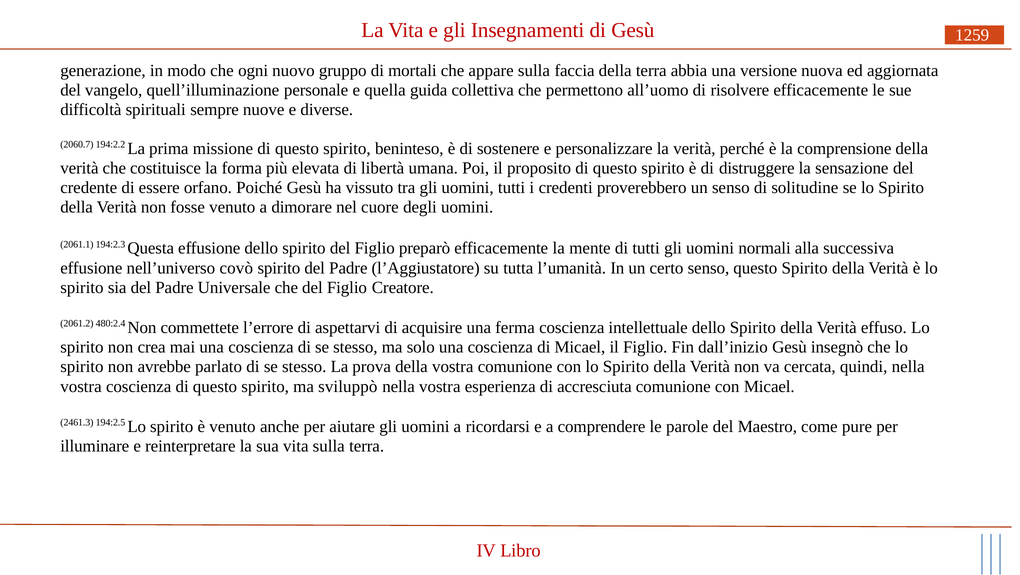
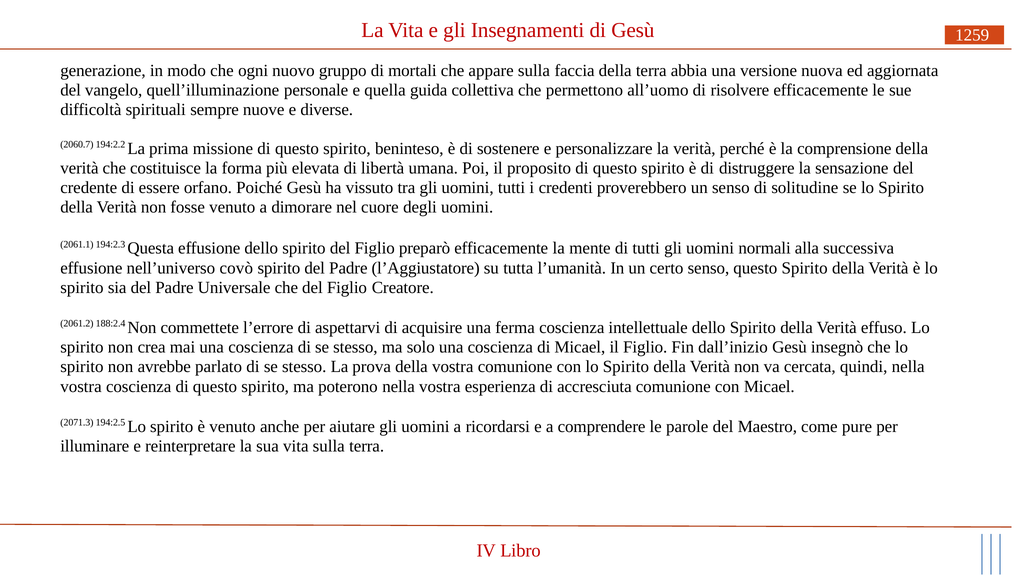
480:2.4: 480:2.4 -> 188:2.4 (111, 323)
sviluppò: sviluppò -> poterono (348, 386)
2461.3: 2461.3 -> 2071.3 (77, 422)
